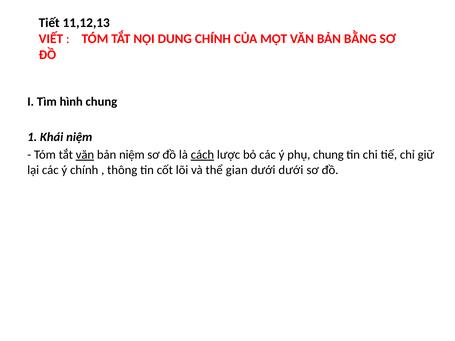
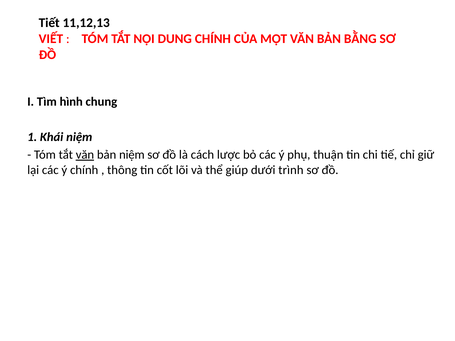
cách underline: present -> none (202, 155)
phụ chung: chung -> thuận (328, 155)
gian: gian -> giúp (237, 170)
dưới dưới: dưới -> trình (291, 170)
